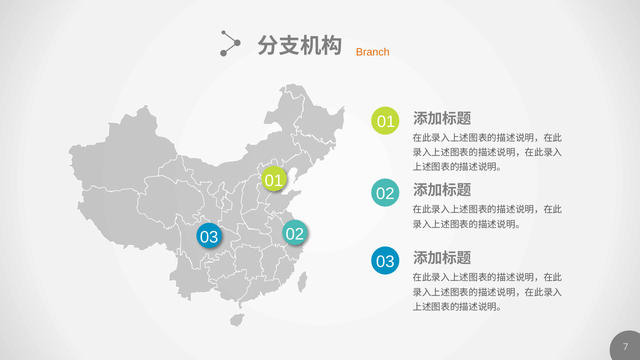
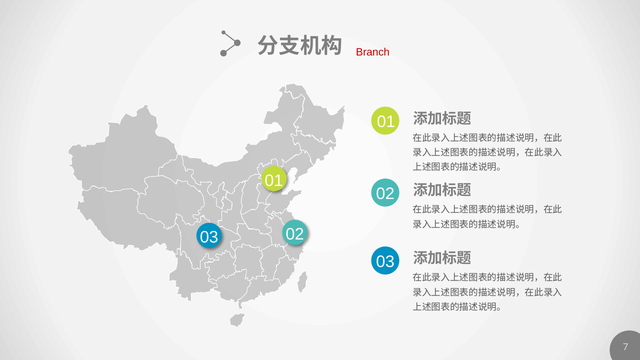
Branch colour: orange -> red (373, 52)
